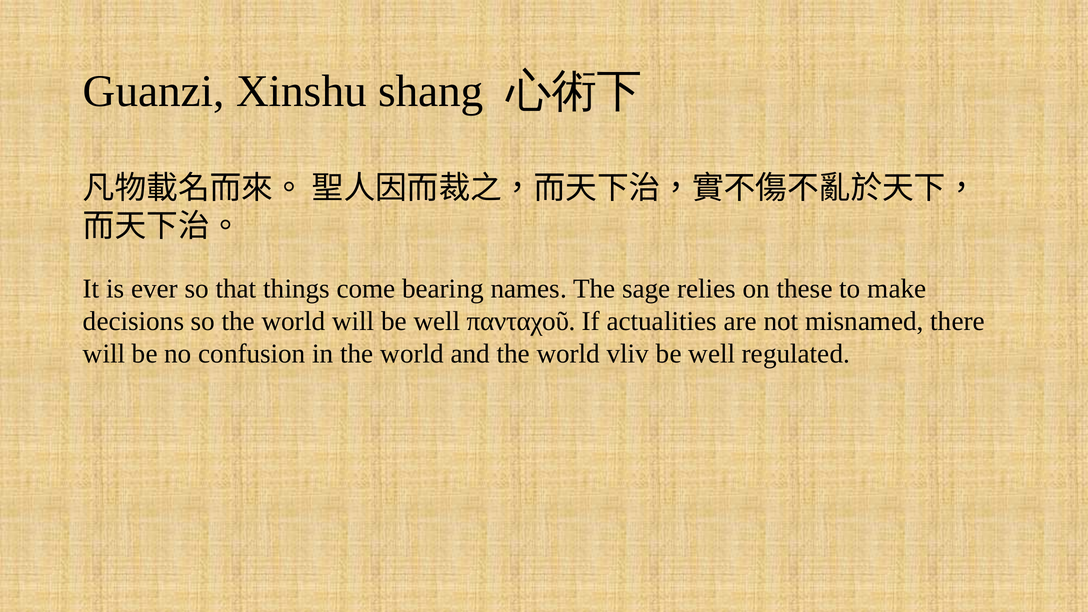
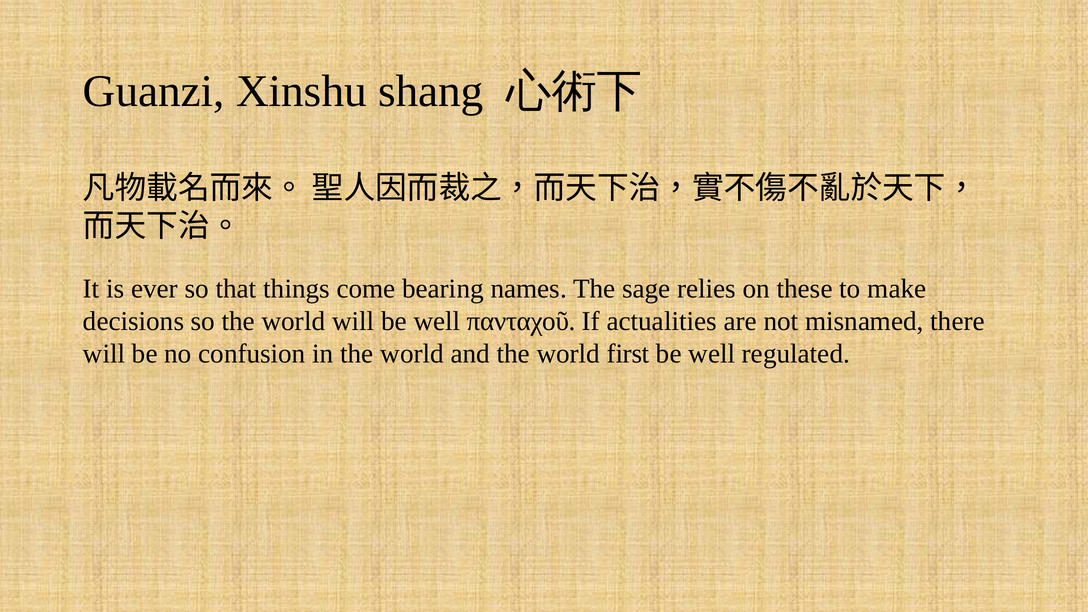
vliv: vliv -> first (628, 354)
